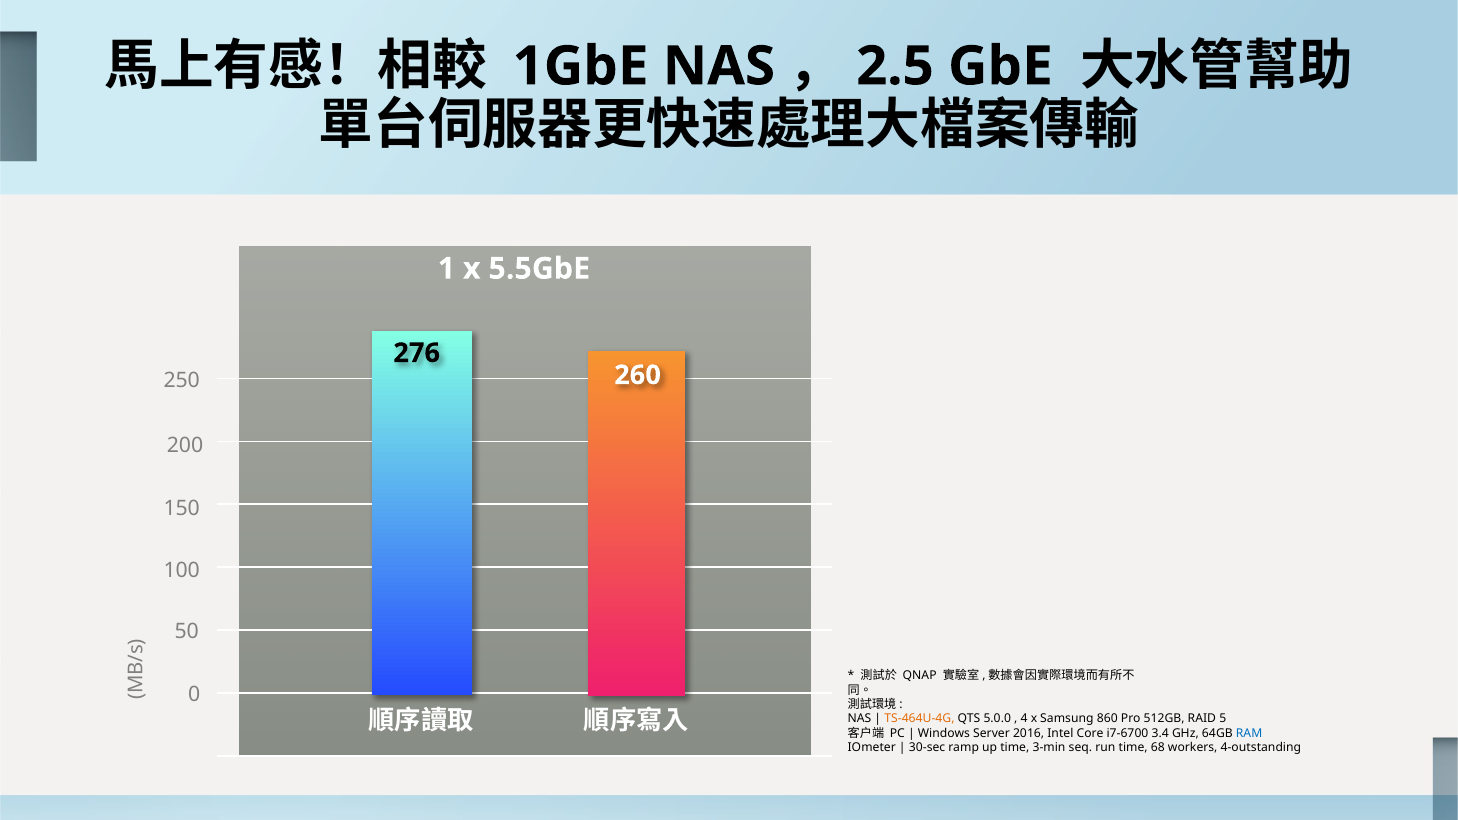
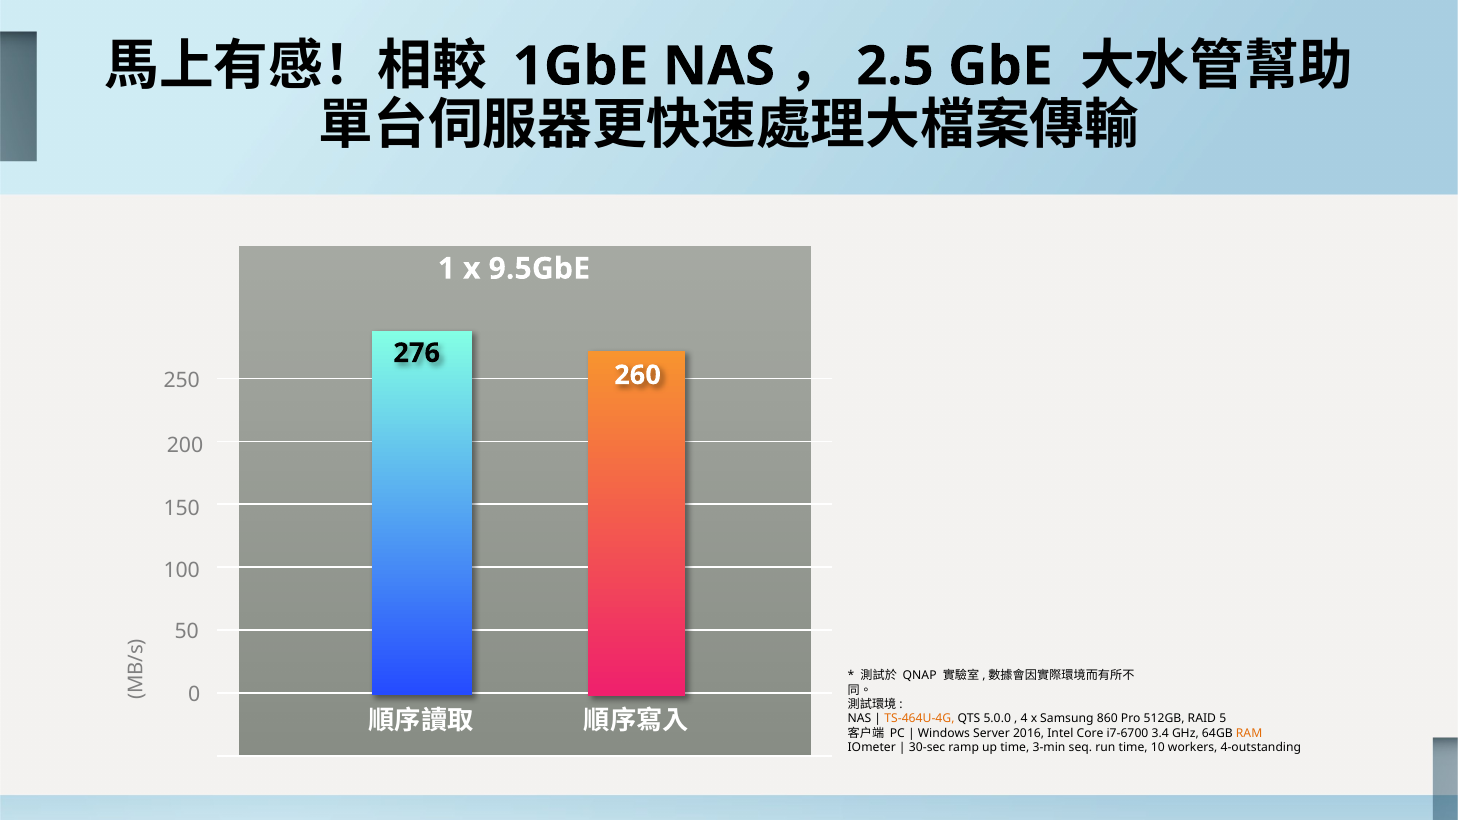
5.5GbE: 5.5GbE -> 9.5GbE (539, 269)
RAM colour: blue -> orange (1249, 733)
68: 68 -> 10 (1158, 748)
